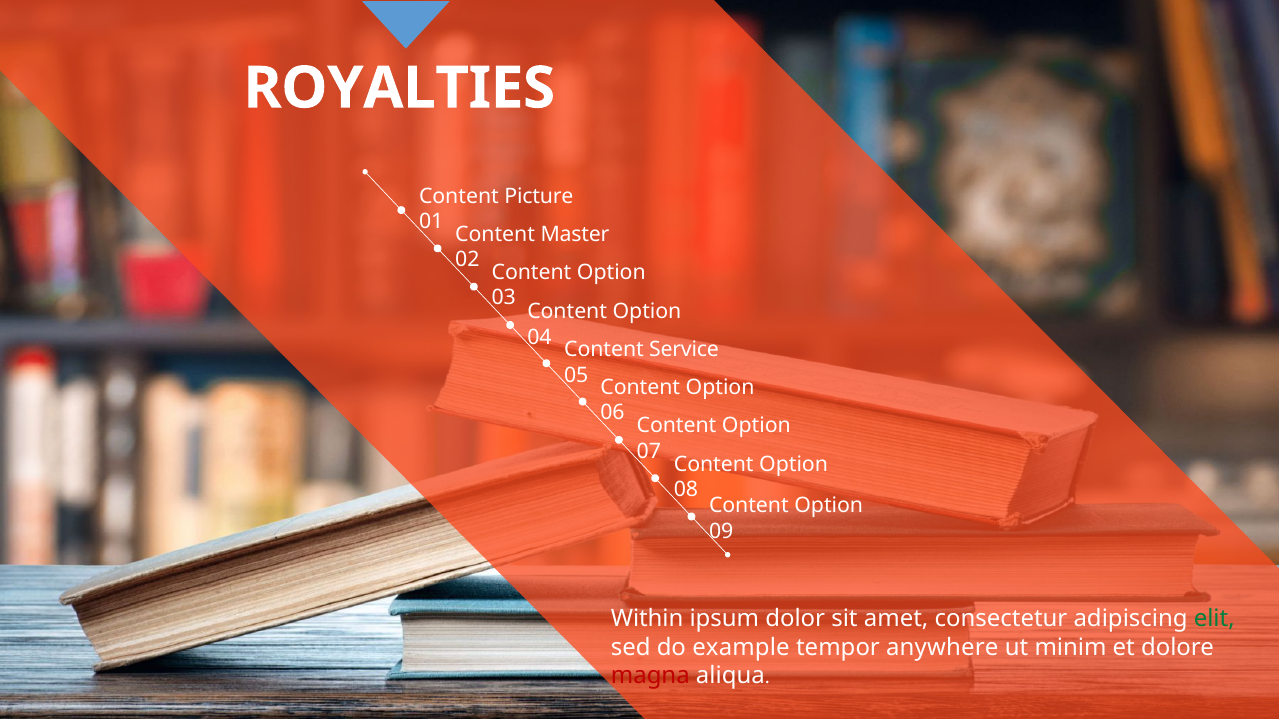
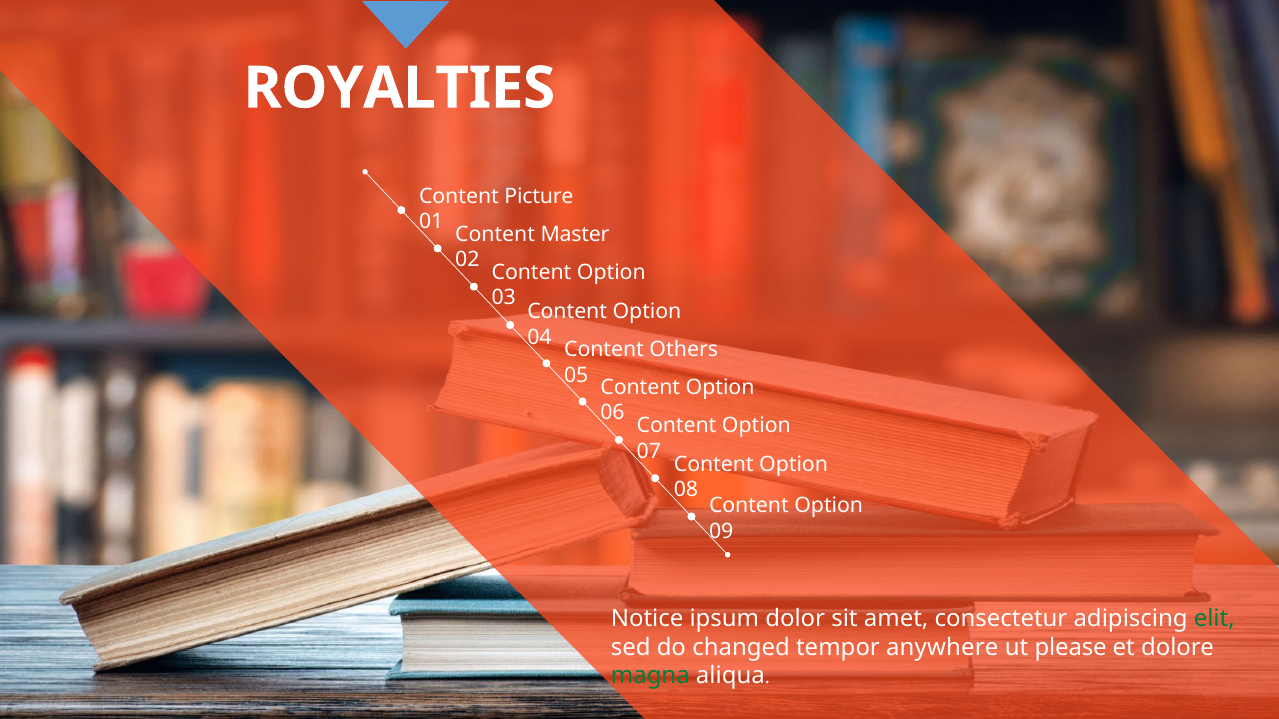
Service: Service -> Others (684, 350)
Within: Within -> Notice (647, 619)
example: example -> changed (741, 648)
minim: minim -> please (1071, 648)
magna colour: red -> green (650, 676)
